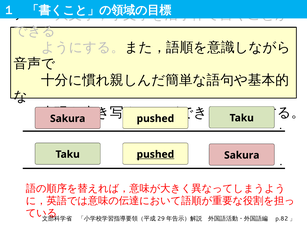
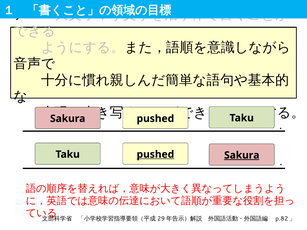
Sakura underline: none -> present (242, 155)
